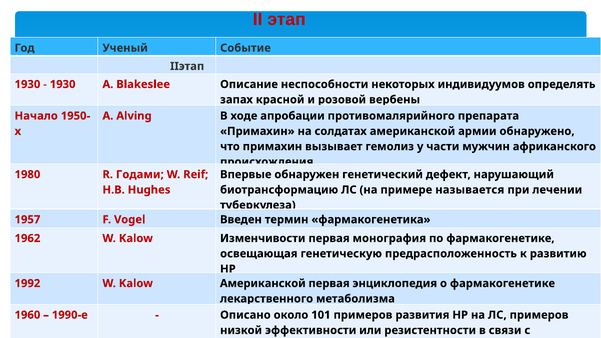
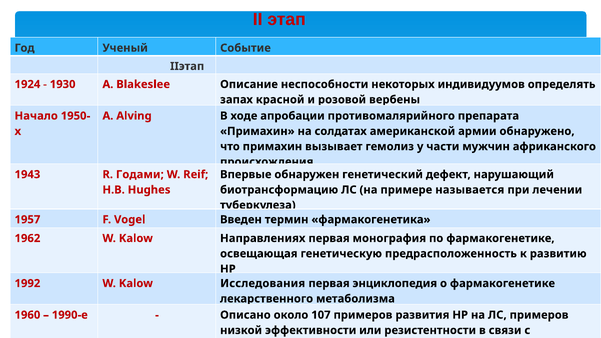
1930: 1930 -> 1924 (27, 84)
1980: 1980 -> 1943 (27, 175)
Изменчивости: Изменчивости -> Направлениях (263, 238)
Kalow Американской: Американской -> Исследования (263, 283)
101: 101 -> 107 (321, 315)
